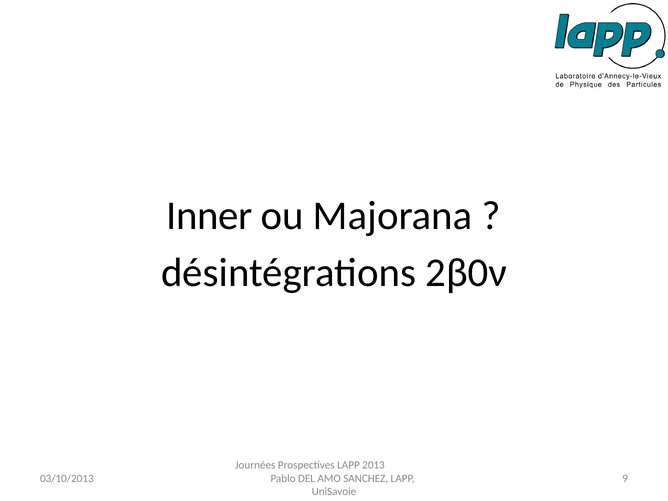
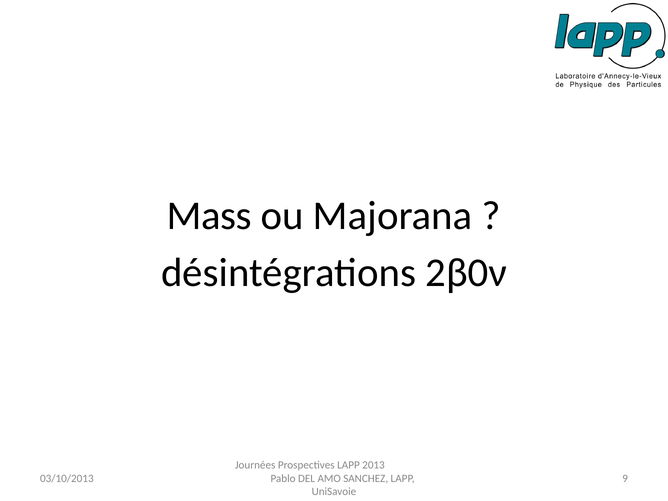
Inner: Inner -> Mass (209, 216)
